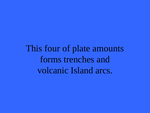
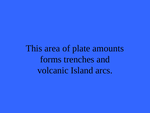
four: four -> area (52, 48)
